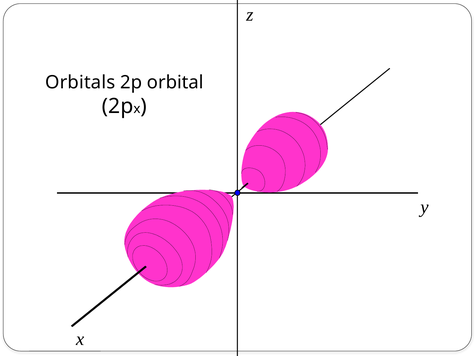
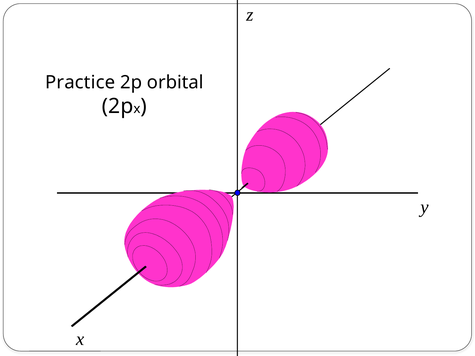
Orbitals: Orbitals -> Practice (80, 82)
